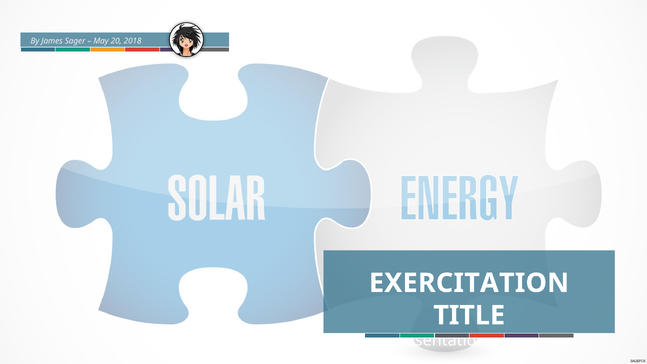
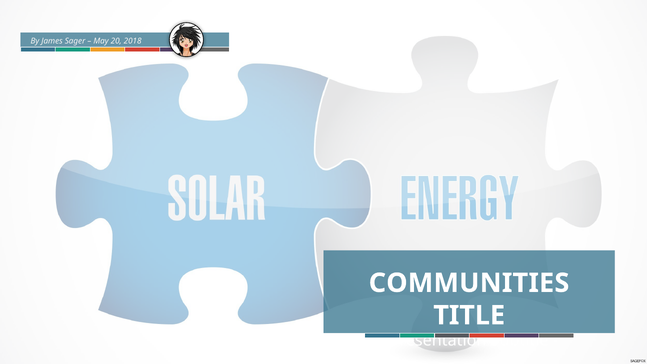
EXERCITATION: EXERCITATION -> COMMUNITIES (469, 283)
